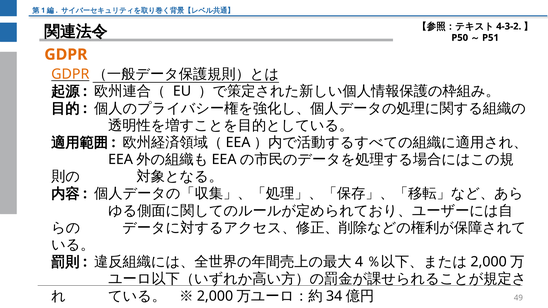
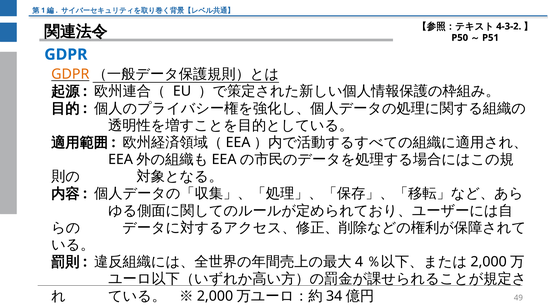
GDPR colour: orange -> blue (66, 55)
